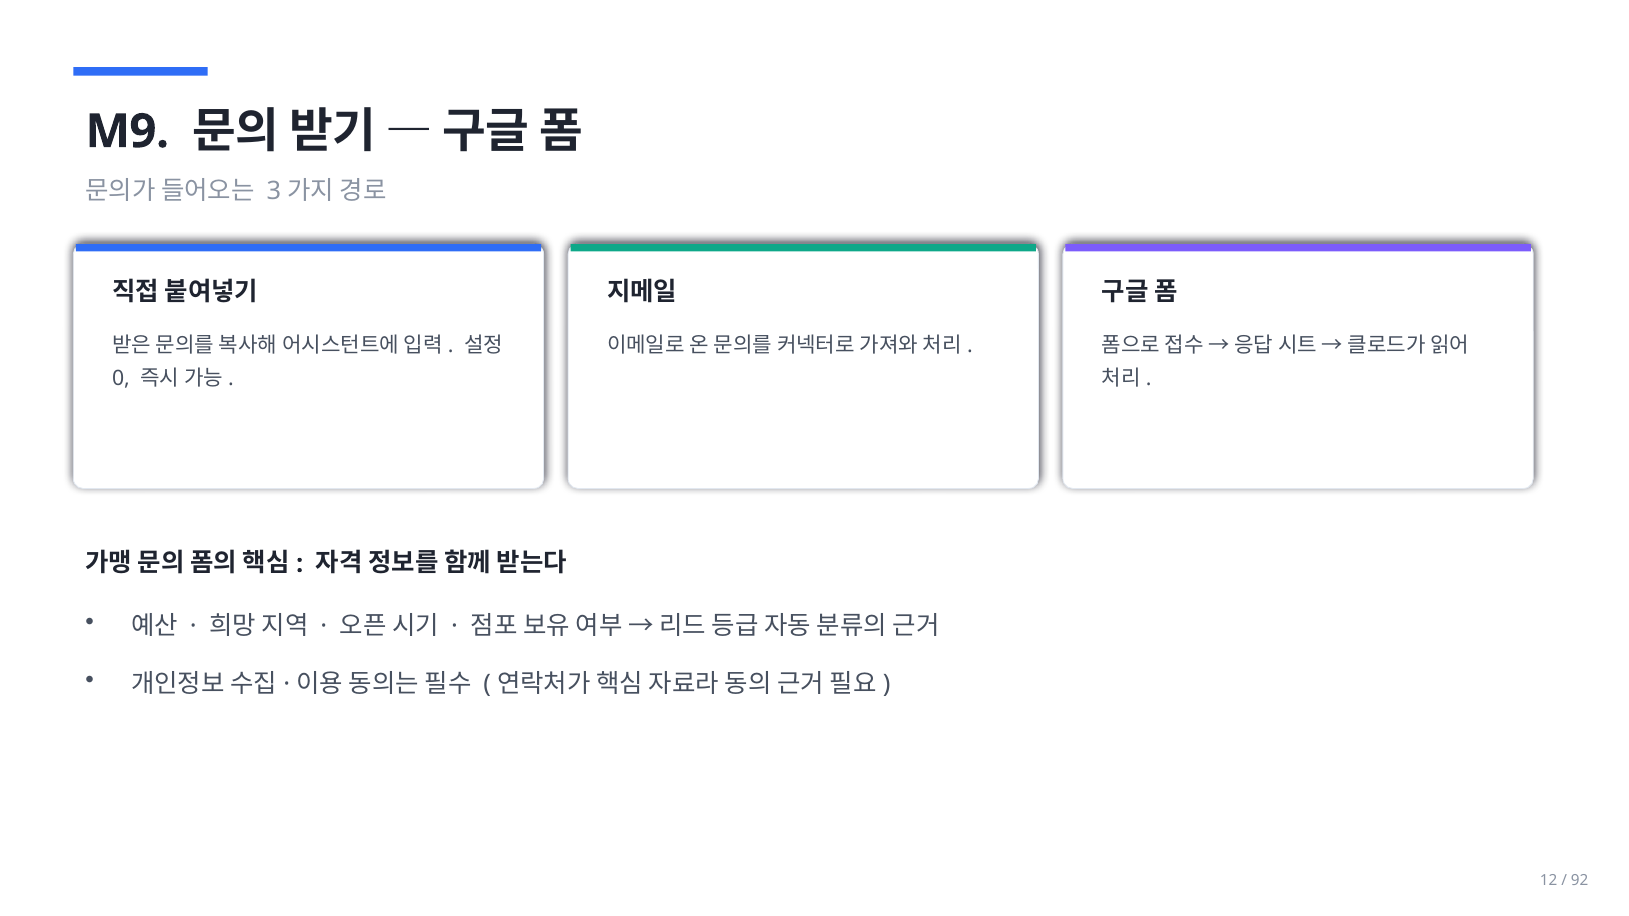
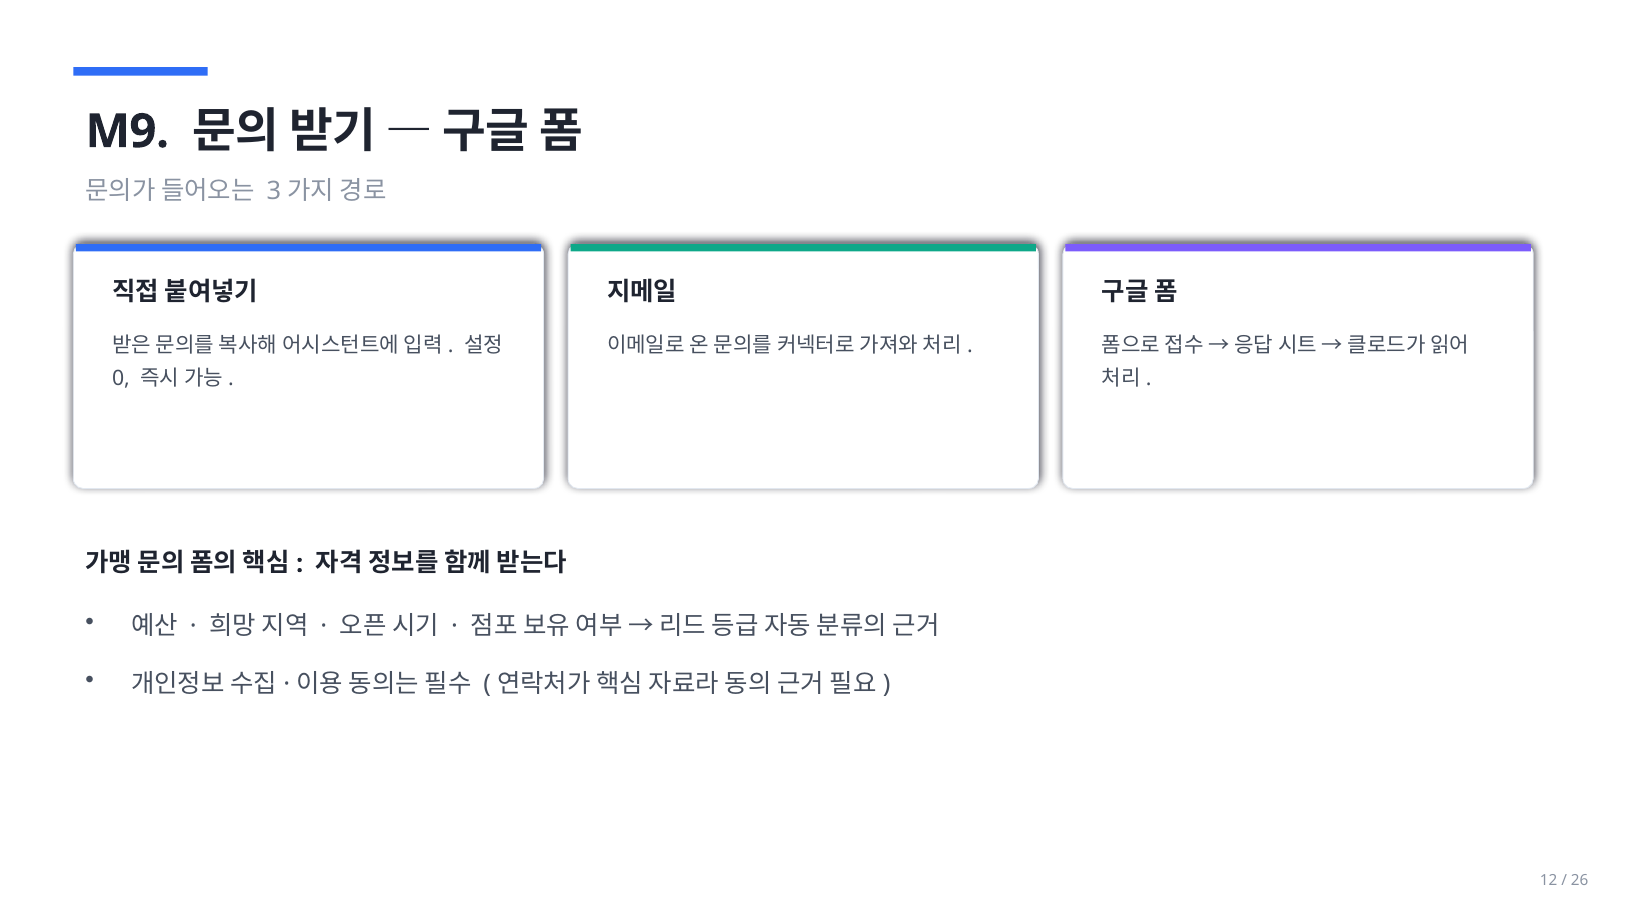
92: 92 -> 26 (1580, 881)
